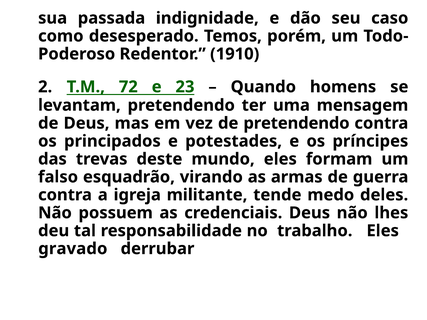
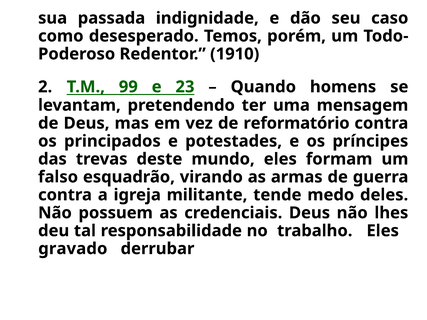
72: 72 -> 99 (128, 87)
de pretendendo: pretendendo -> reformatório (297, 123)
